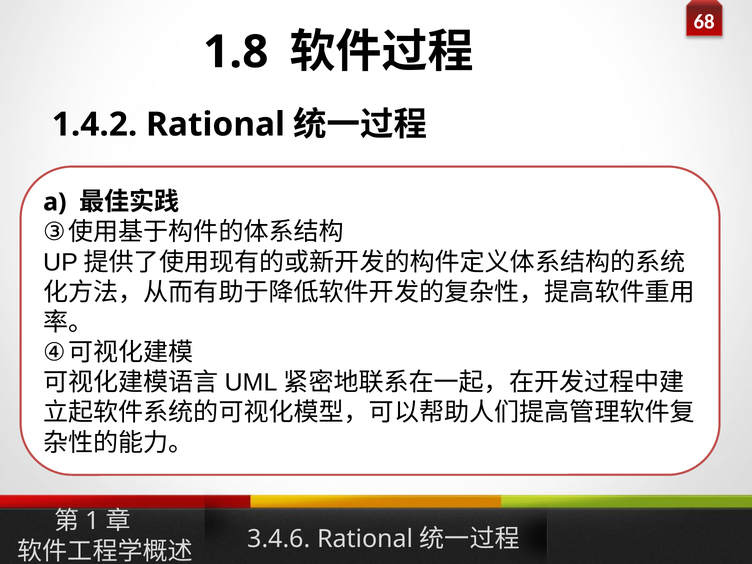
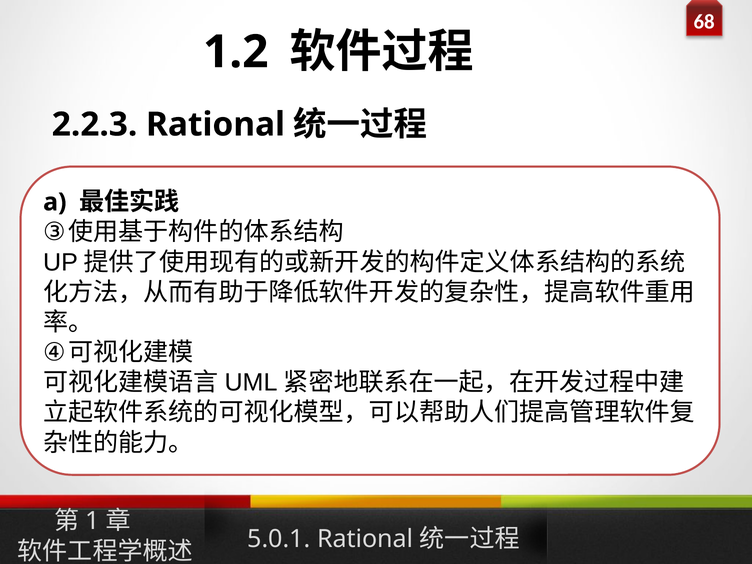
1.8: 1.8 -> 1.2 (236, 52)
1.4.2: 1.4.2 -> 2.2.3 (95, 125)
3.4.6: 3.4.6 -> 5.0.1 (279, 539)
